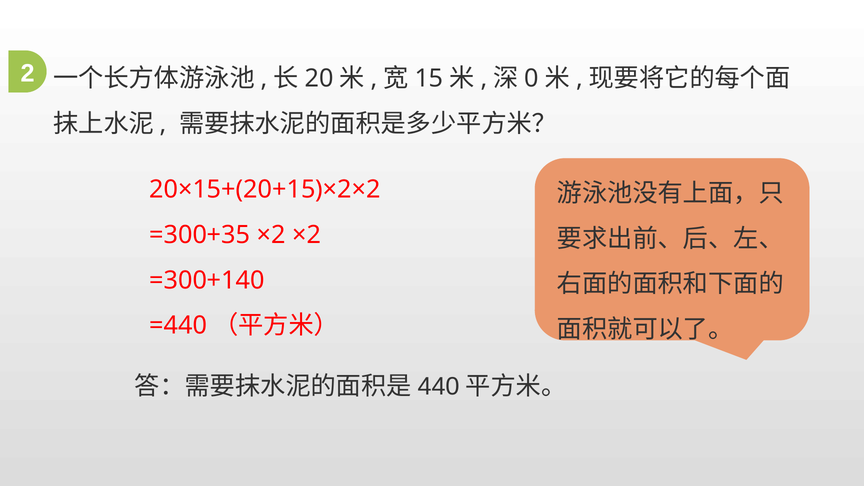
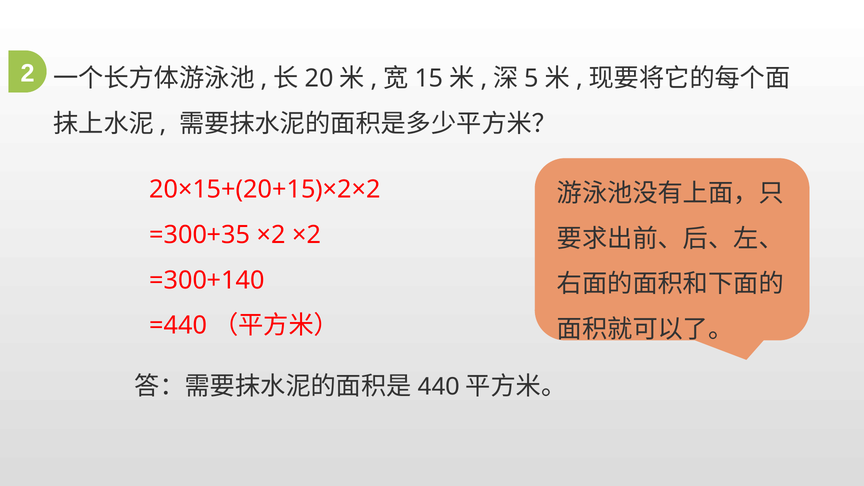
0: 0 -> 5 (532, 79)
